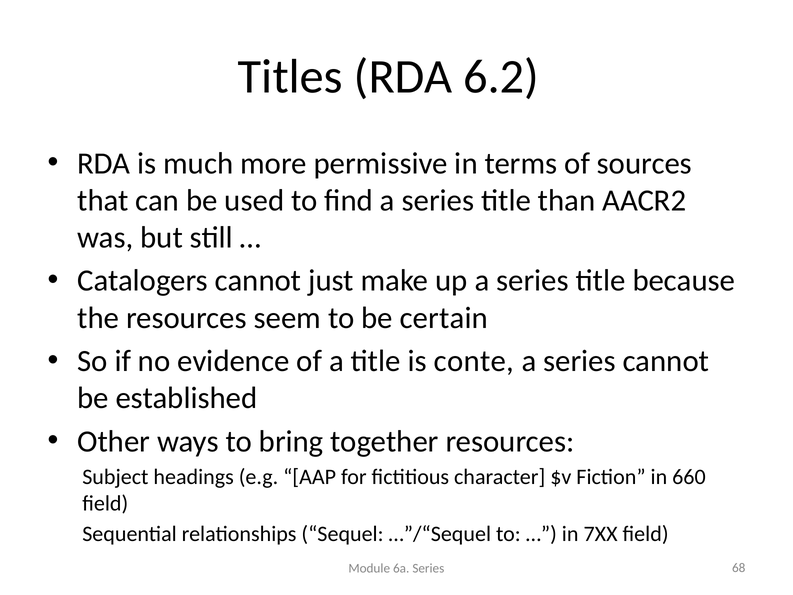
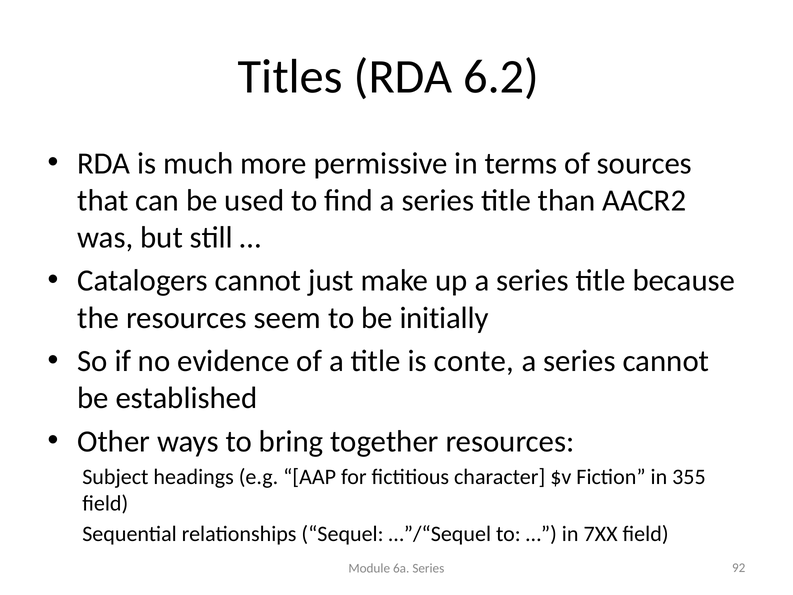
certain: certain -> initially (444, 318)
660: 660 -> 355 (689, 477)
68: 68 -> 92 (739, 568)
